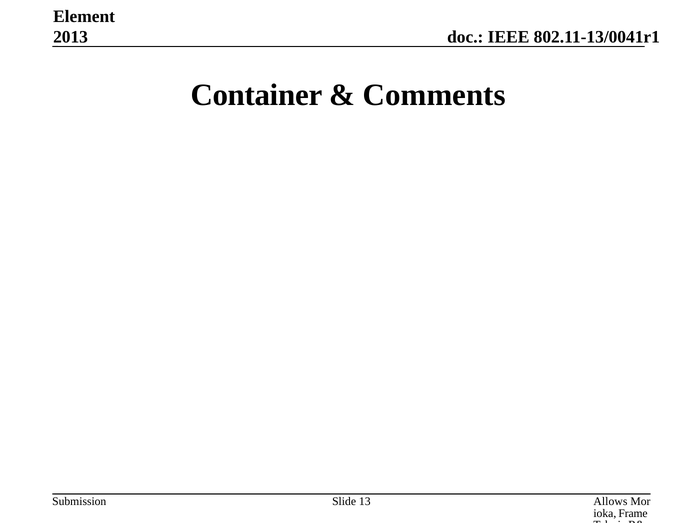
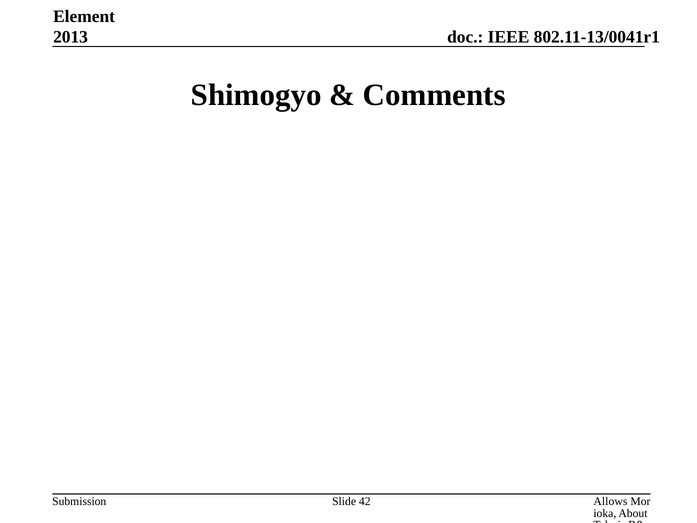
Container: Container -> Shimogyo (256, 95)
13: 13 -> 42 (365, 501)
Frame: Frame -> About (633, 513)
